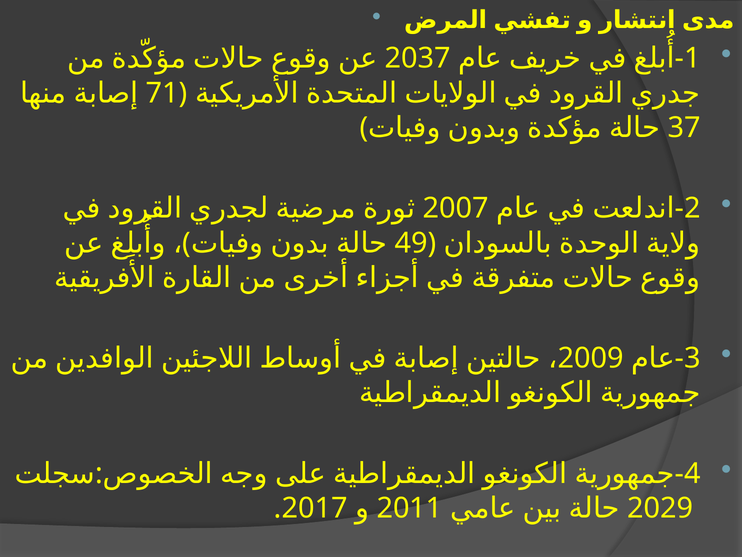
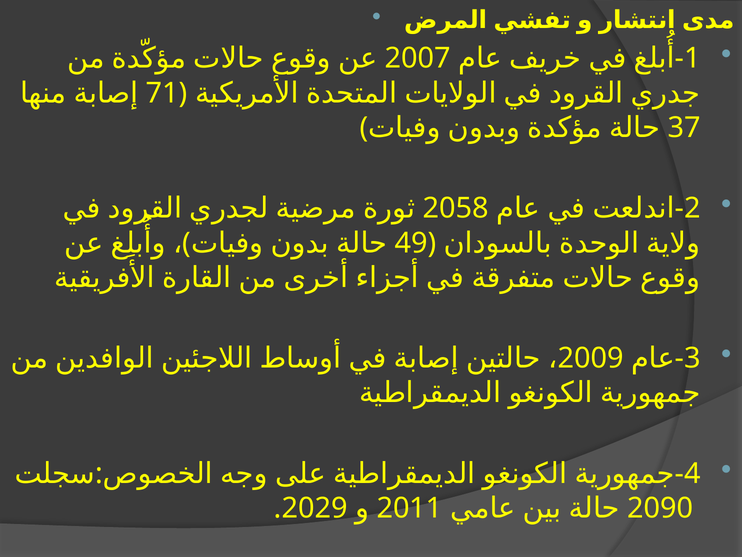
2037: 2037 -> 2007 (418, 58)
2007: 2007 -> 2058 (456, 208)
2017: 2017 -> 2029 (315, 508)
2029: 2029 -> 2090 (660, 508)
